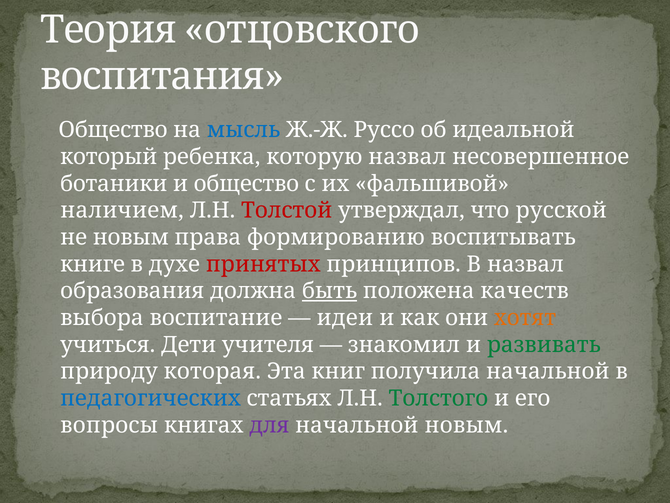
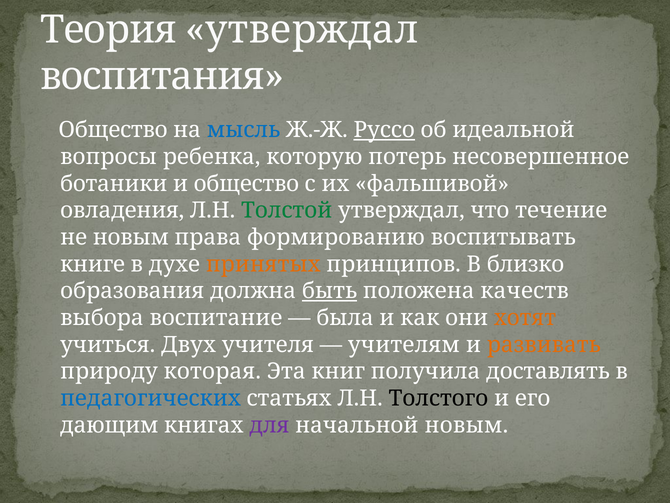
Теория отцовского: отцовского -> утверждал (302, 30)
Руссо underline: none -> present (384, 130)
который: который -> вопросы (109, 157)
которую назвал: назвал -> потерь (407, 157)
наличием: наличием -> овладения (122, 210)
Толстой colour: red -> green (287, 210)
русской: русской -> течение (561, 210)
принятых colour: red -> orange (263, 264)
В назвал: назвал -> близко (526, 264)
идеи: идеи -> была (345, 318)
Дети: Дети -> Двух (189, 344)
знакомил: знакомил -> учителям (404, 344)
развивать colour: green -> orange (544, 344)
получила начальной: начальной -> доставлять (548, 371)
Толстого colour: green -> black (438, 398)
вопросы: вопросы -> дающим (109, 425)
